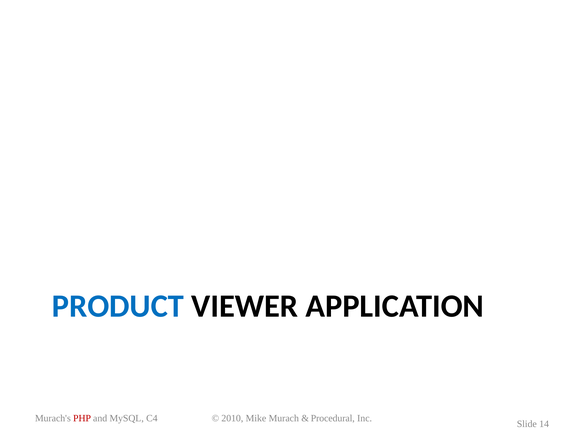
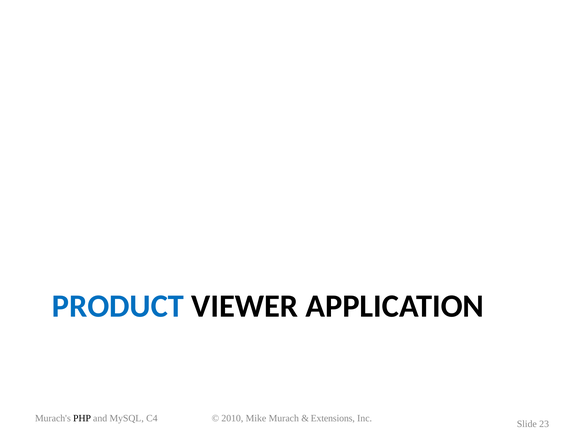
PHP colour: red -> black (82, 418)
Procedural: Procedural -> Extensions (333, 418)
14: 14 -> 23 (544, 424)
